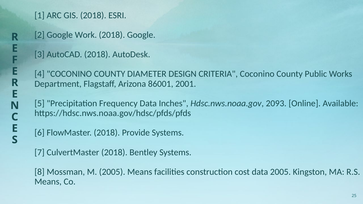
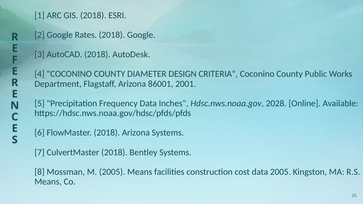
Work: Work -> Rates (86, 35)
2093: 2093 -> 2028 (276, 103)
2018 Provide: Provide -> Arizona (136, 133)
